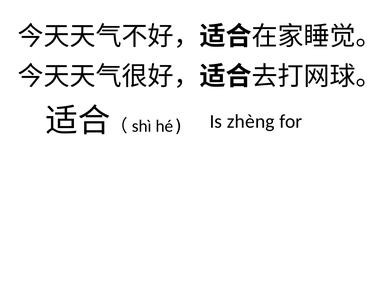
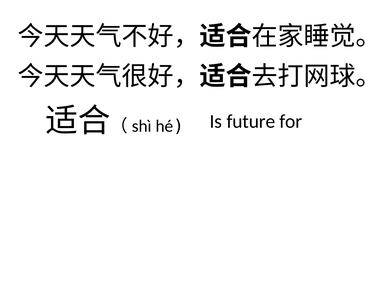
zhèng: zhèng -> future (251, 121)
